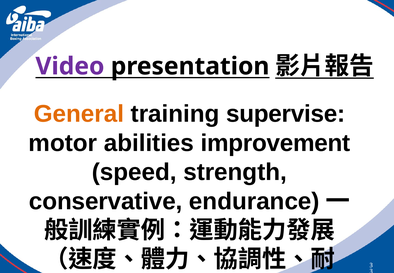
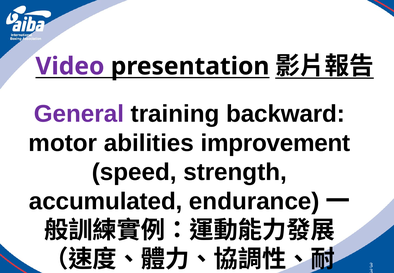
General colour: orange -> purple (79, 114)
supervise: supervise -> backward (286, 114)
conservative: conservative -> accumulated (106, 201)
